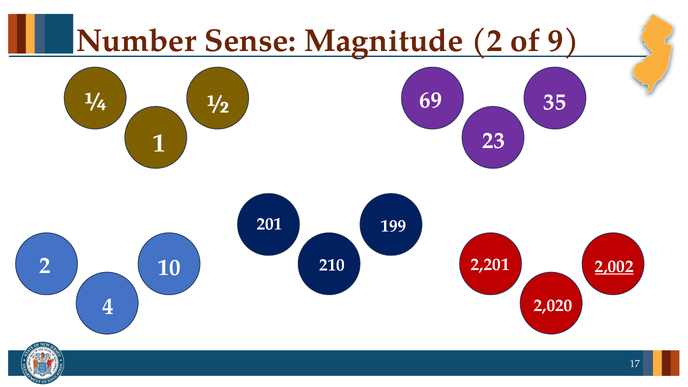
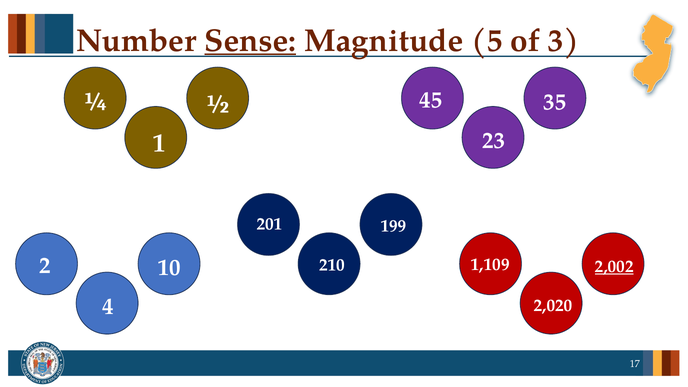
Sense underline: none -> present (250, 41)
Magnitude 2: 2 -> 5 (487, 41)
9: 9 -> 3 (564, 41)
69: 69 -> 45 (431, 100)
2,201: 2,201 -> 1,109 (490, 265)
